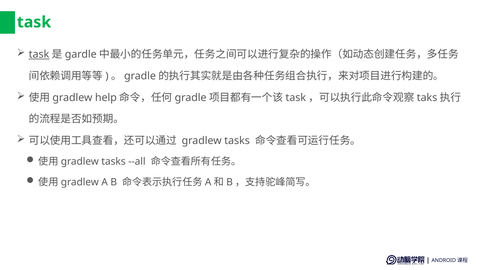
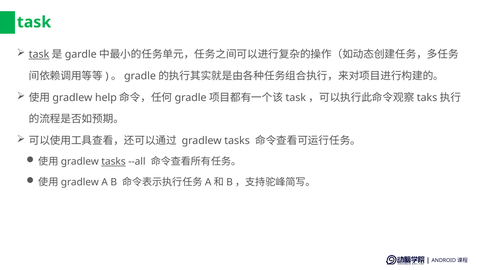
tasks underline: none -> present (114, 162)
